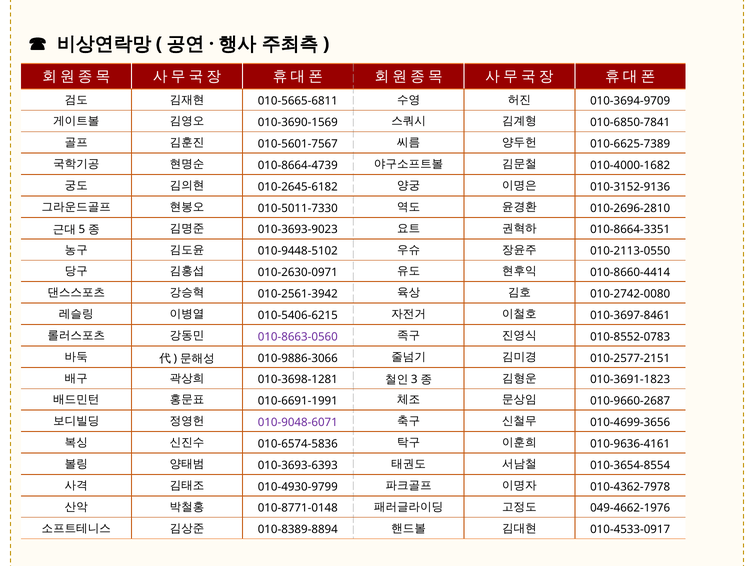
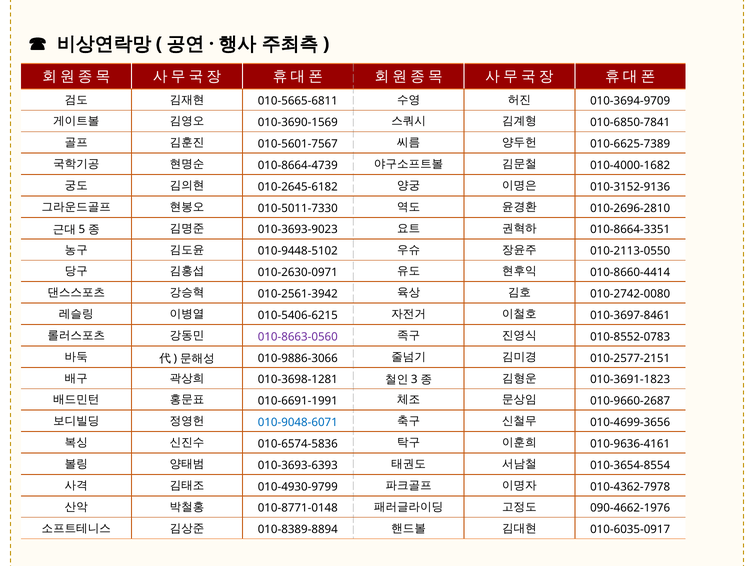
010-9048-6071 colour: purple -> blue (298, 422)
049-4662-1976: 049-4662-1976 -> 090-4662-1976 (630, 508)
010-4533-0917: 010-4533-0917 -> 010-6035-0917 (630, 529)
